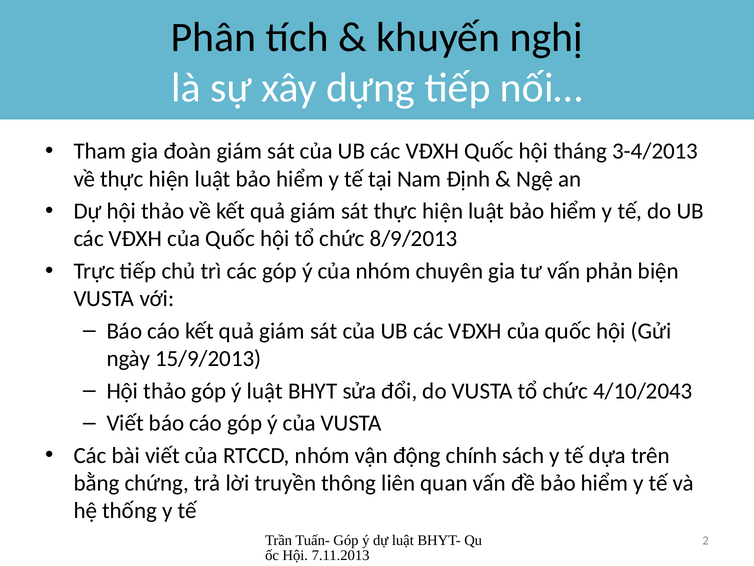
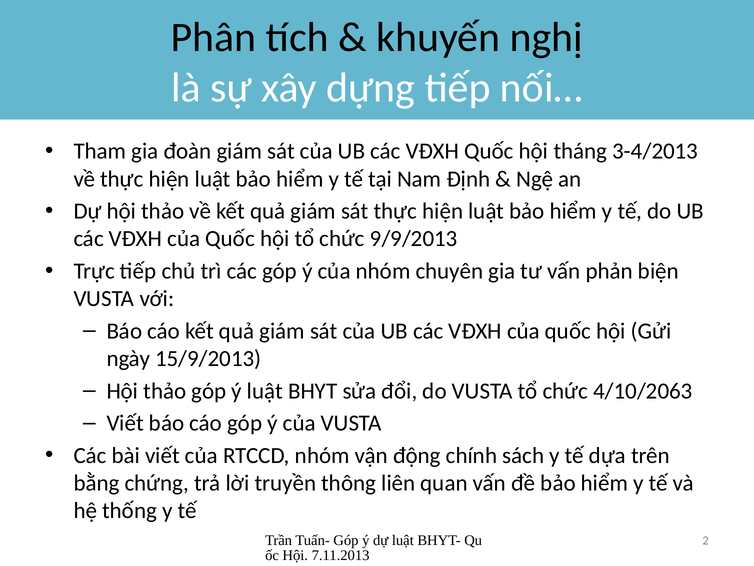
8/9/2013: 8/9/2013 -> 9/9/2013 (414, 239)
4/10/2043: 4/10/2043 -> 4/10/2063 (643, 391)
